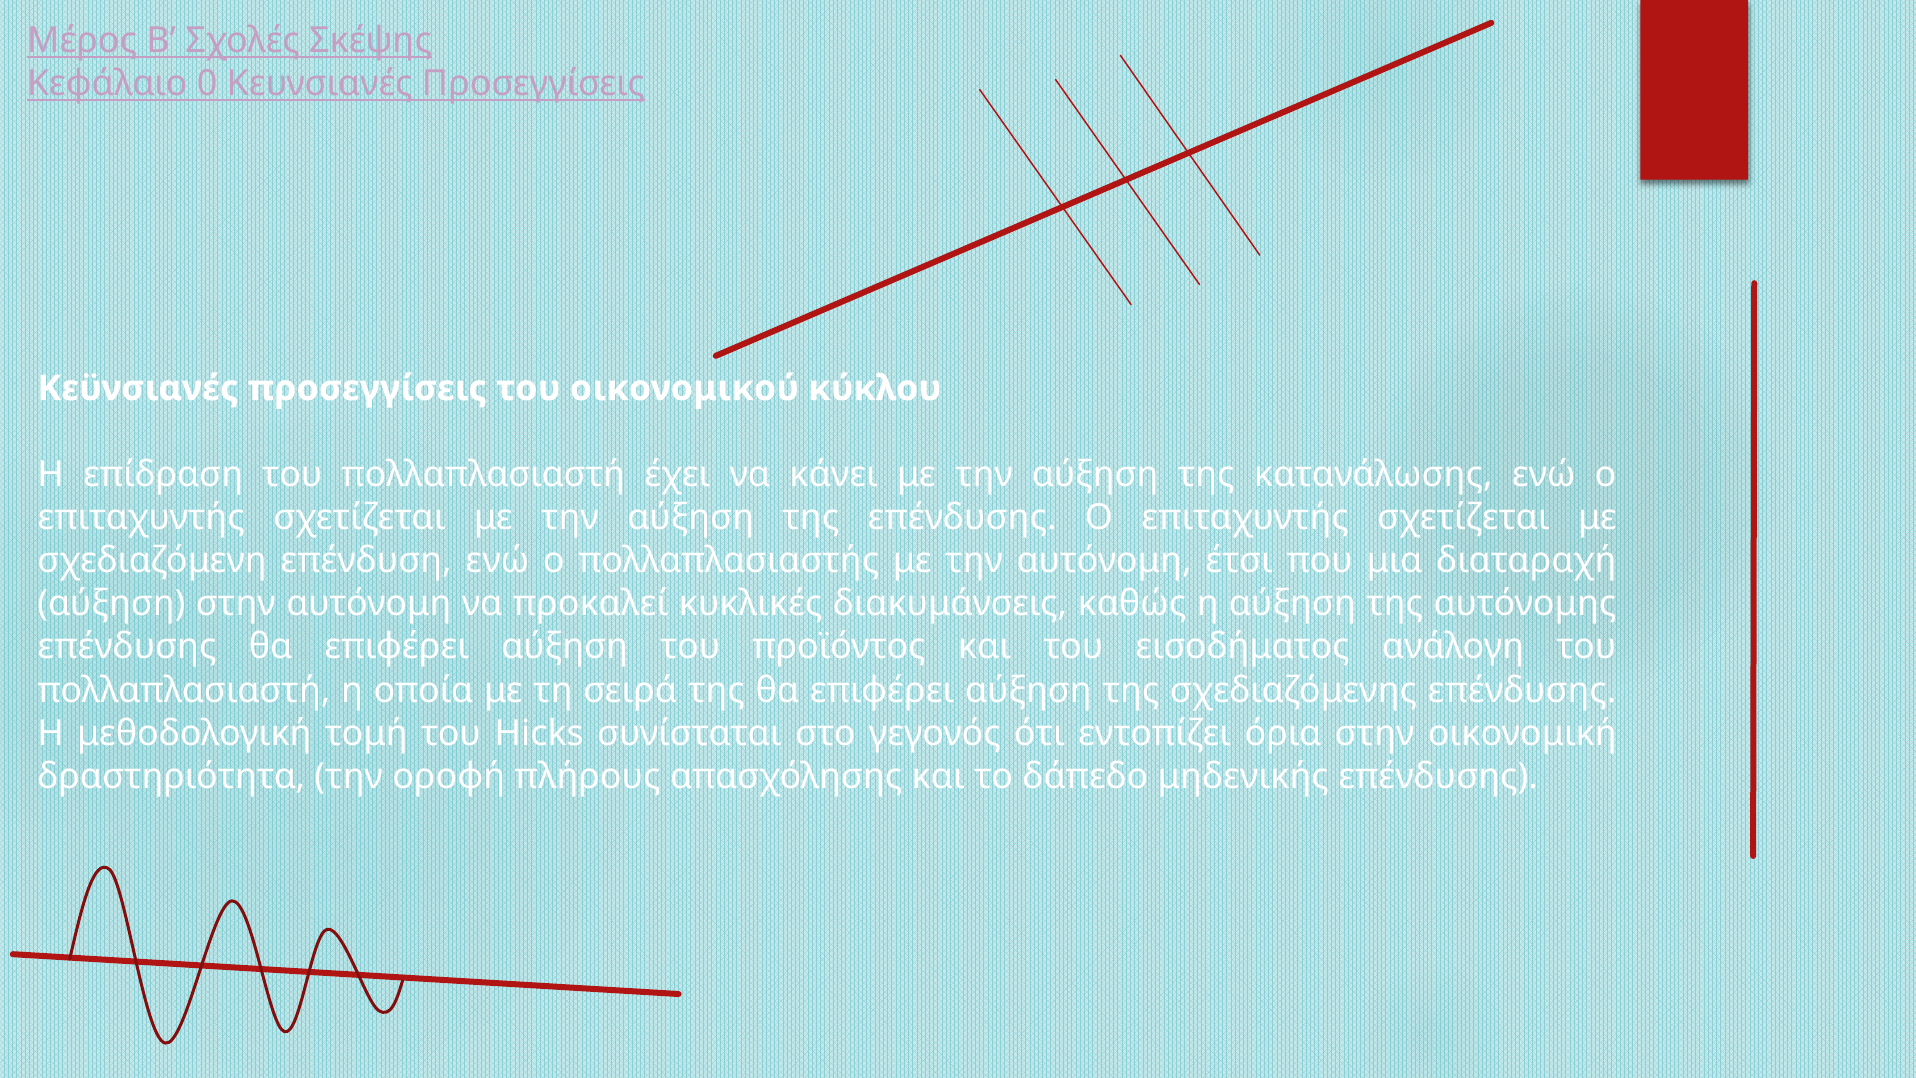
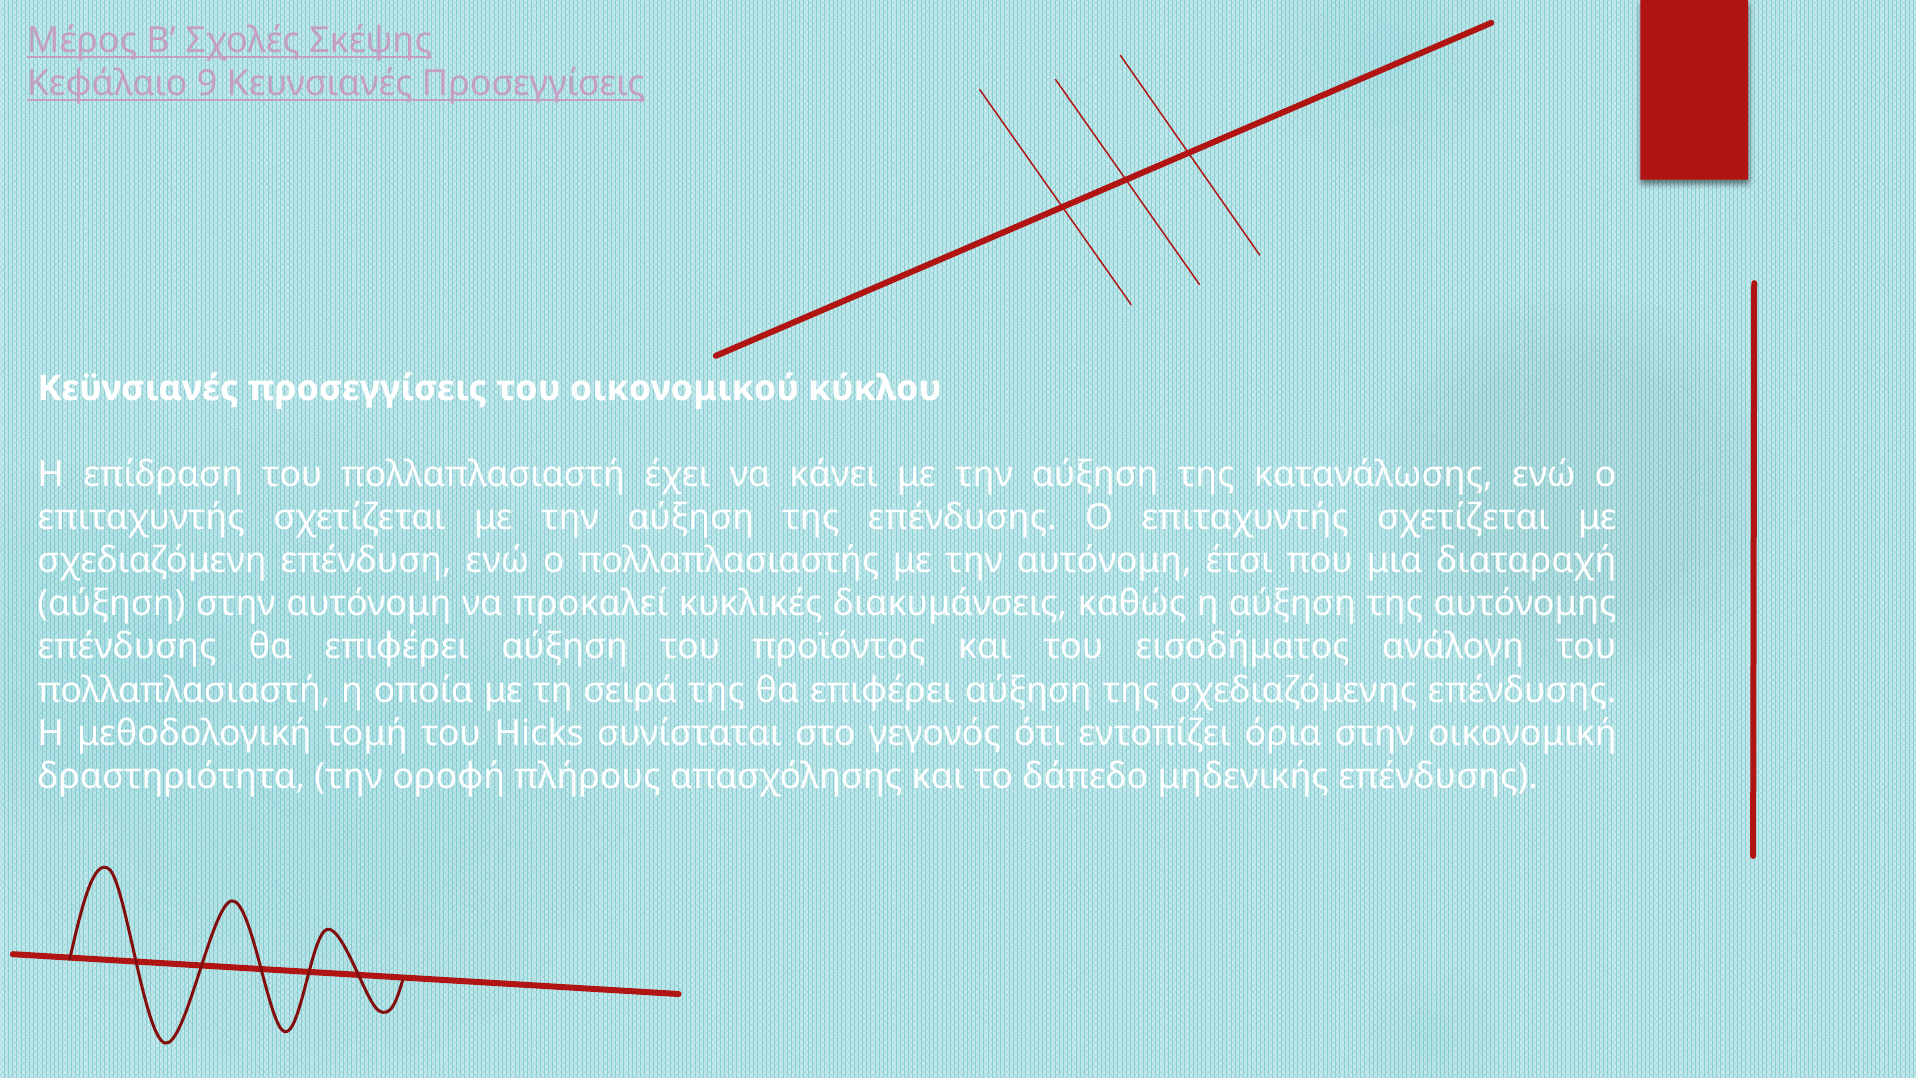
0: 0 -> 9 (207, 84)
